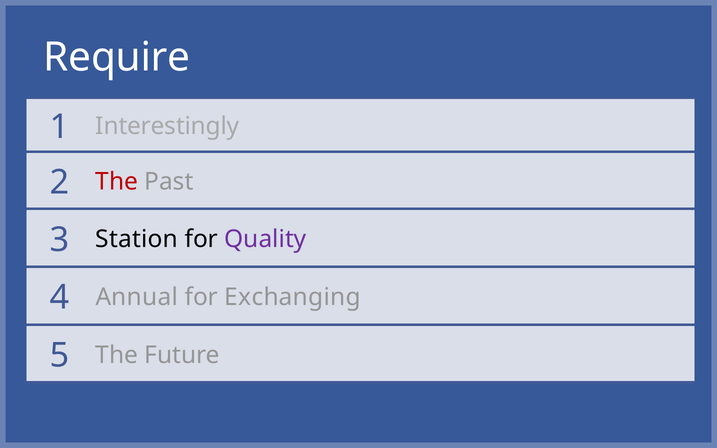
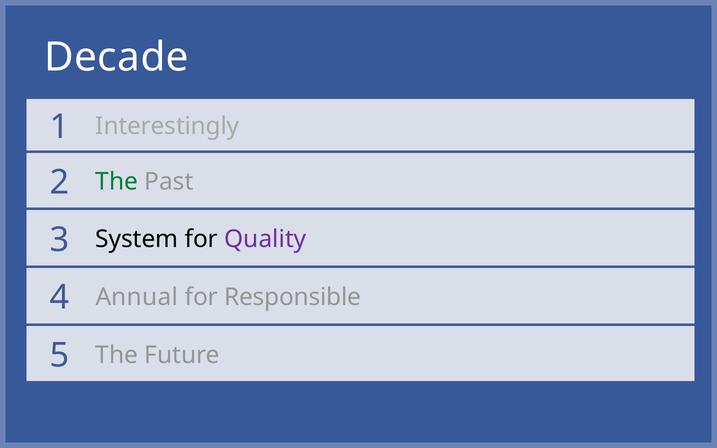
Require: Require -> Decade (116, 57)
The colour: red -> green (117, 182)
Station: Station -> System (137, 239)
Exchanging: Exchanging -> Responsible (293, 297)
